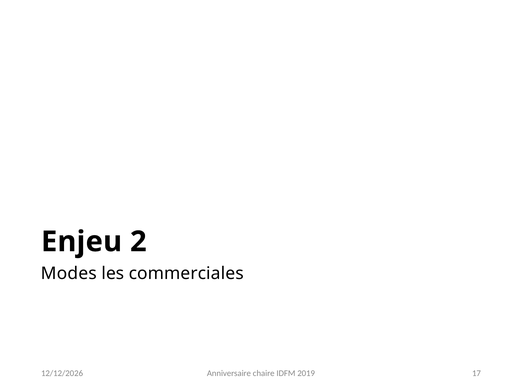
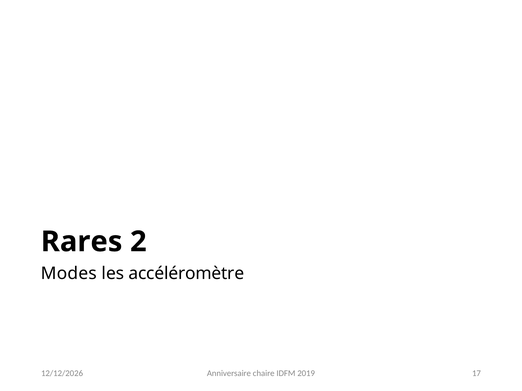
Enjeu: Enjeu -> Rares (82, 242)
commerciales: commerciales -> accéléromètre (186, 274)
